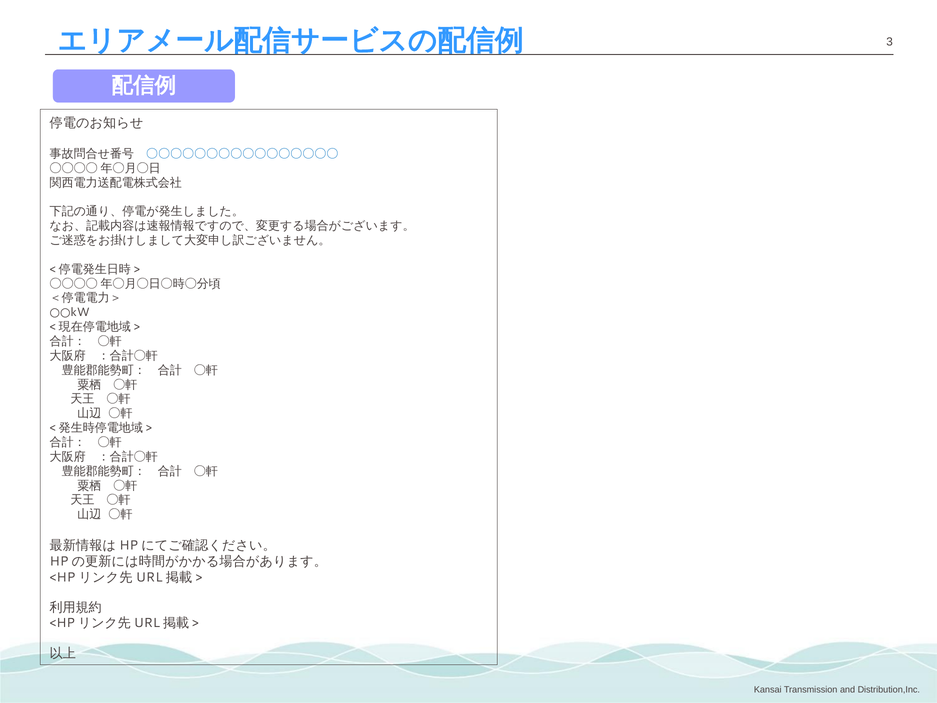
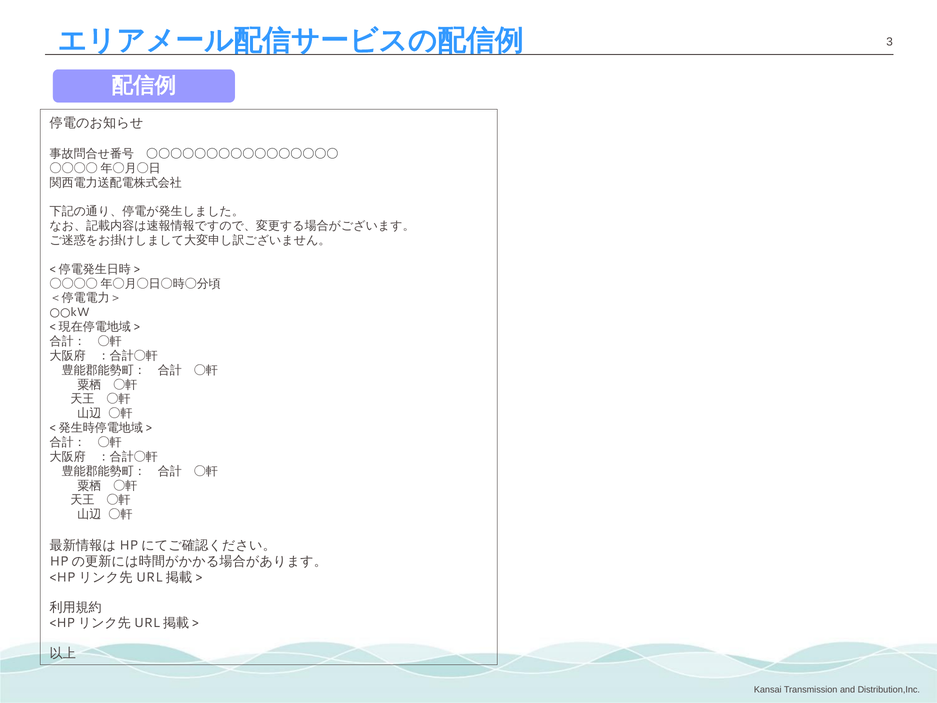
〇〇〇〇〇〇〇〇〇〇〇〇〇〇〇〇 colour: blue -> black (242, 154)
